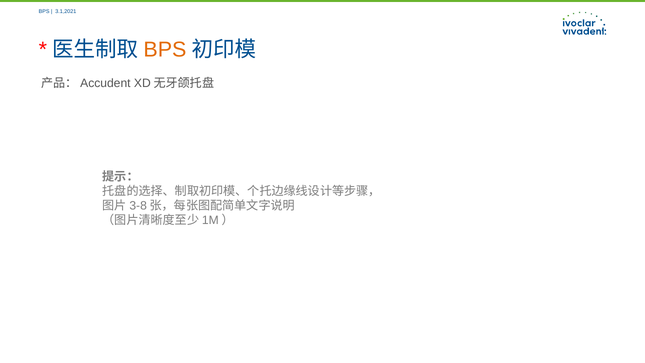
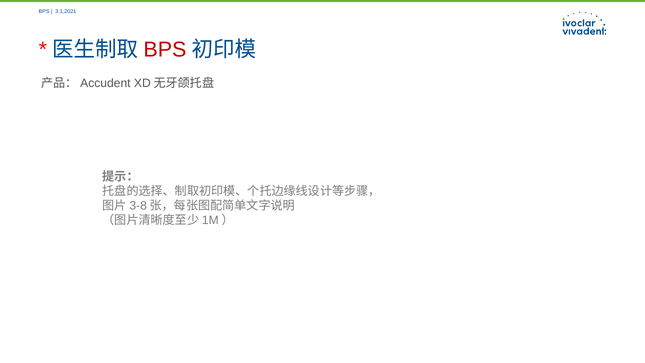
BPS colour: orange -> red (165, 49)
